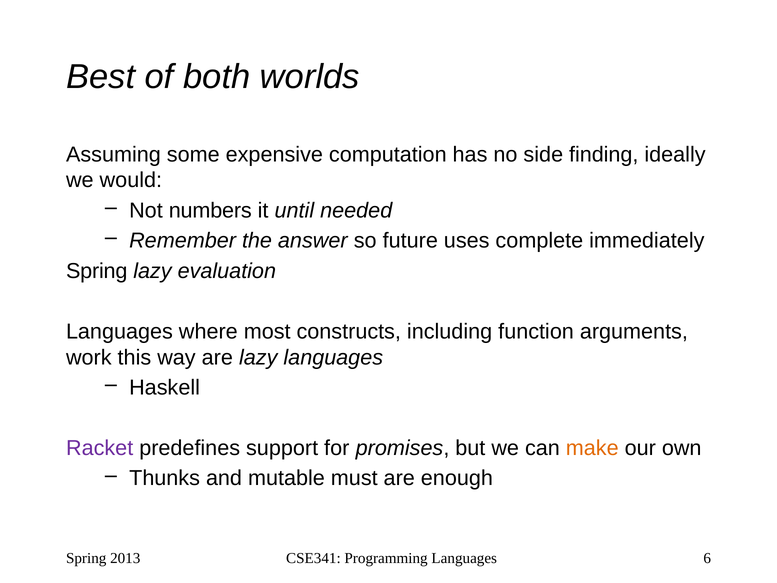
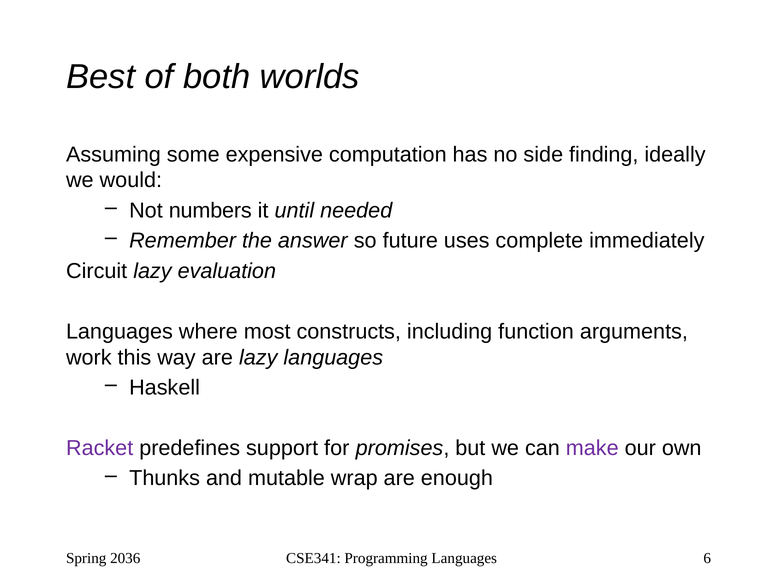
Spring: Spring -> Circuit (97, 271)
make colour: orange -> purple (592, 448)
must: must -> wrap (354, 478)
2013: 2013 -> 2036 (125, 558)
